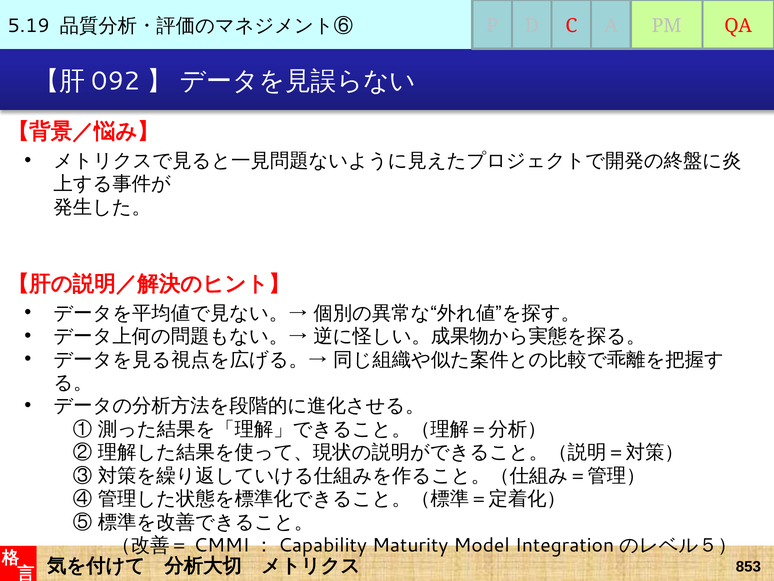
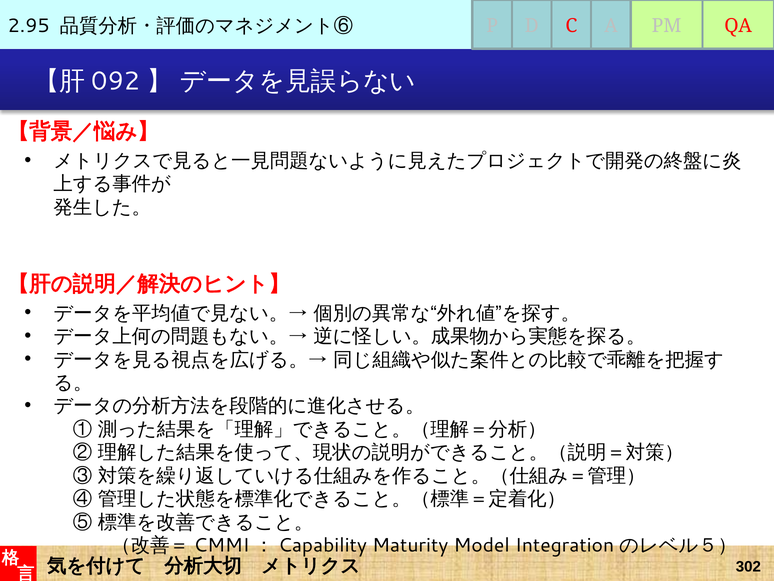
5.19: 5.19 -> 2.95 (29, 26)
853: 853 -> 302 (748, 566)
